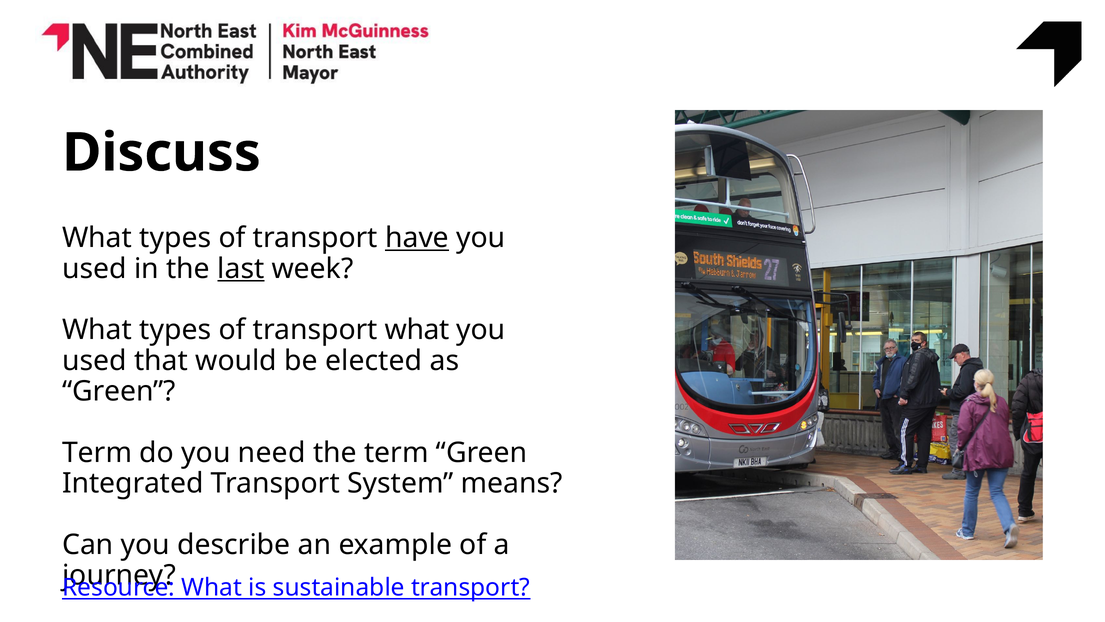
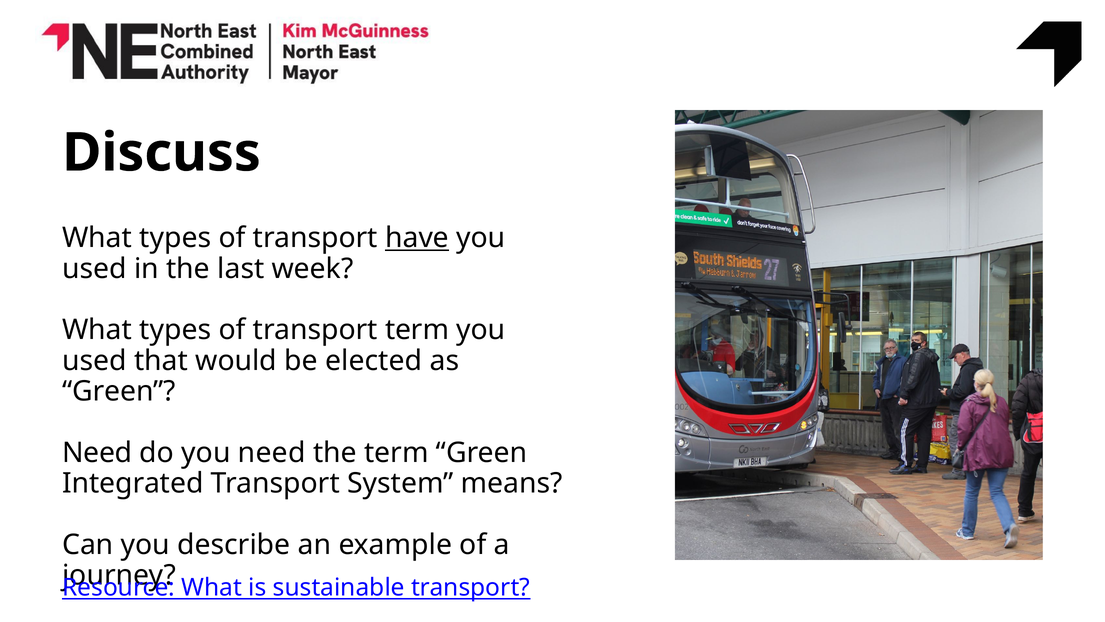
last underline: present -> none (241, 268)
transport what: what -> term (417, 330)
Term: Term -> Need (97, 452)
